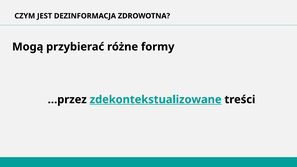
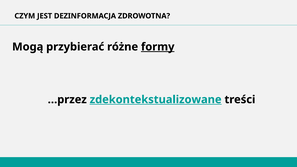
formy underline: none -> present (158, 47)
